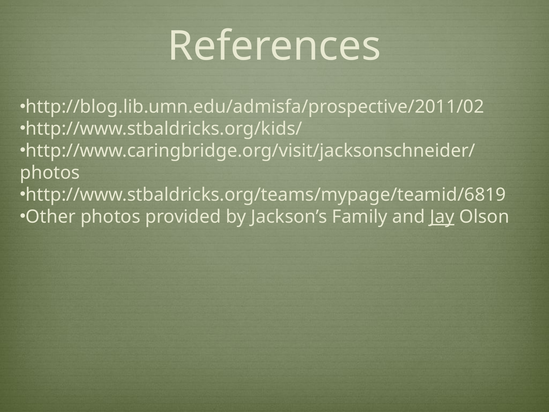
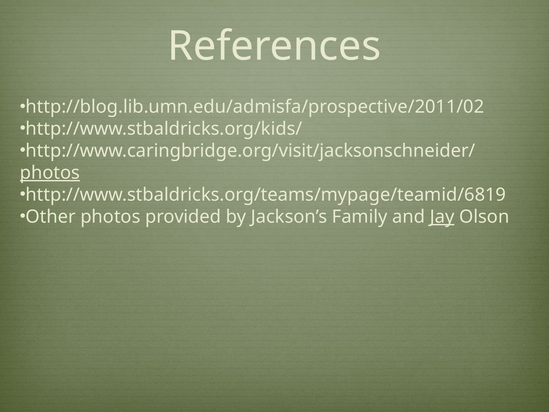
photos underline: none -> present (50, 173)
